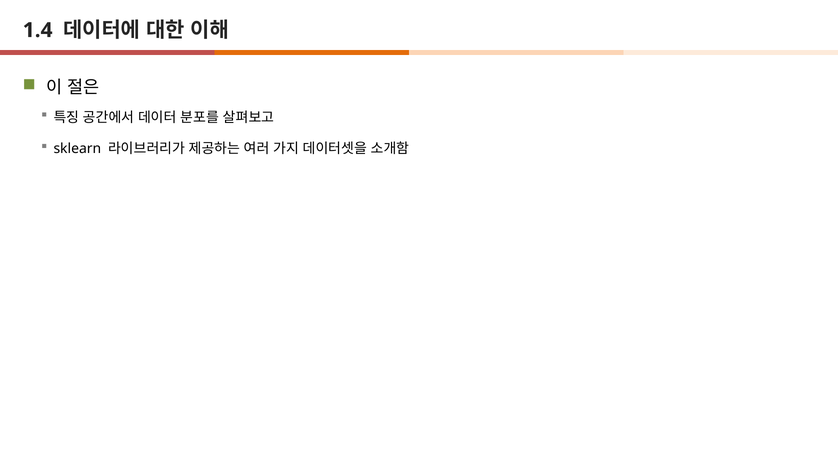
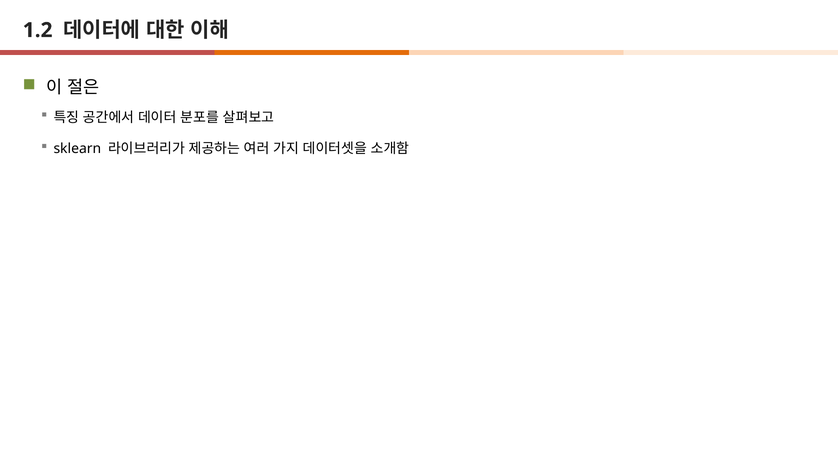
1.4: 1.4 -> 1.2 (38, 30)
